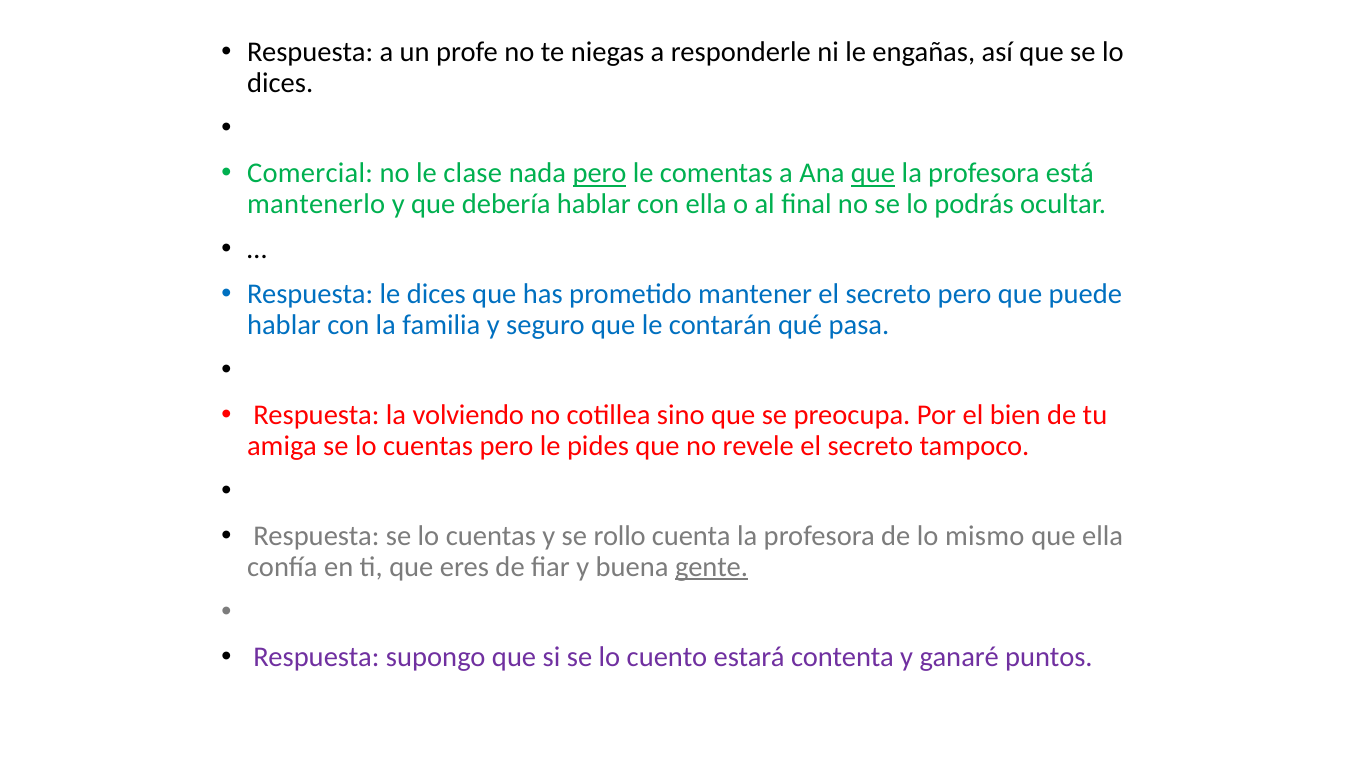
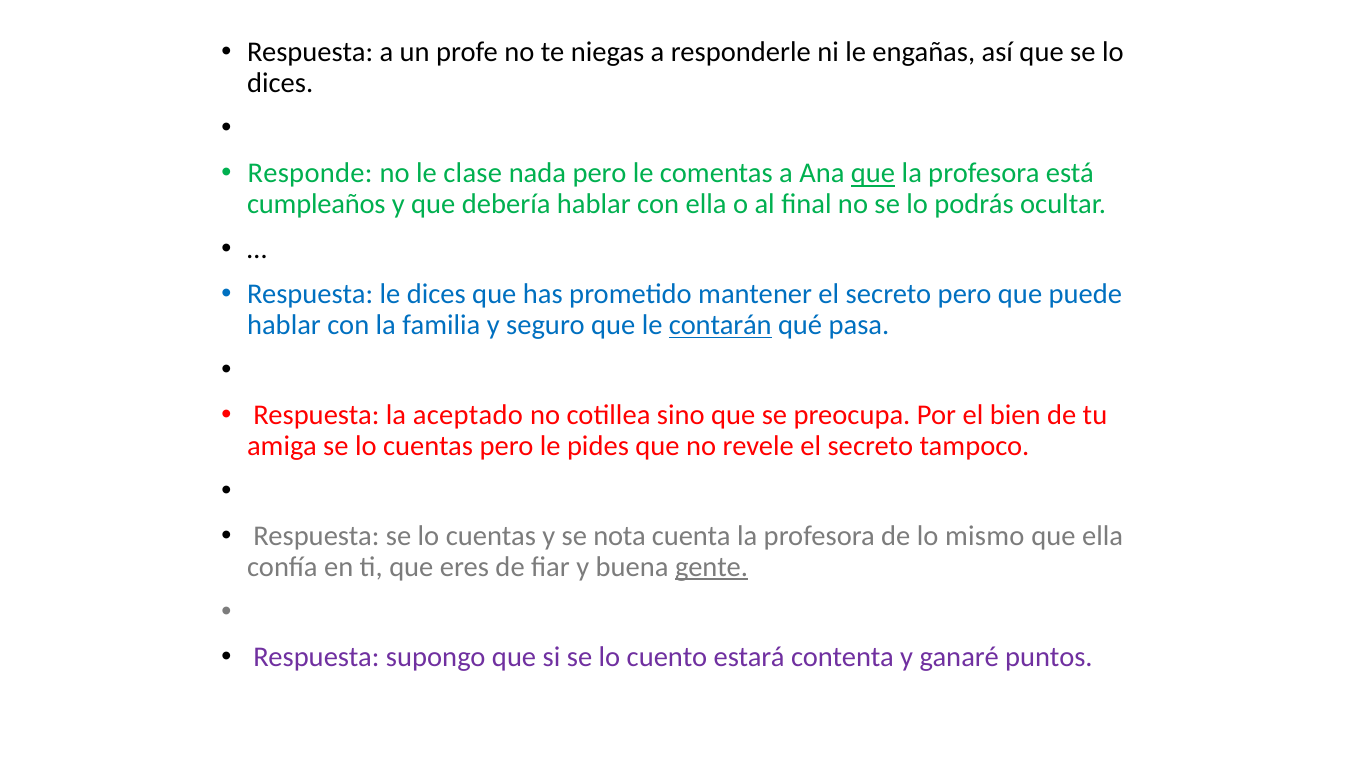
Comercial: Comercial -> Responde (310, 173)
pero underline: present -> none (600, 173)
mantenerlo: mantenerlo -> cumpleaños (316, 204)
contarán underline: none -> present (720, 325)
volviendo: volviendo -> aceptado (468, 415)
rollo: rollo -> nota (620, 536)
